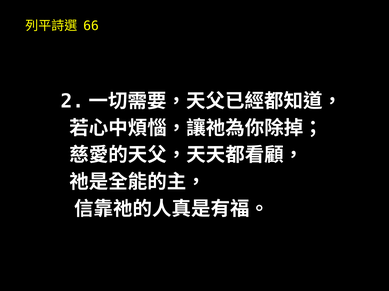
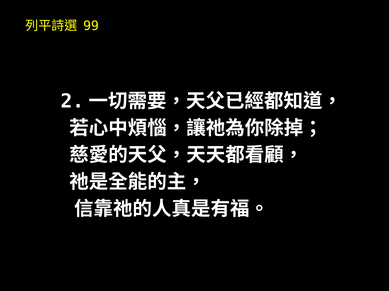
66: 66 -> 99 (91, 26)
